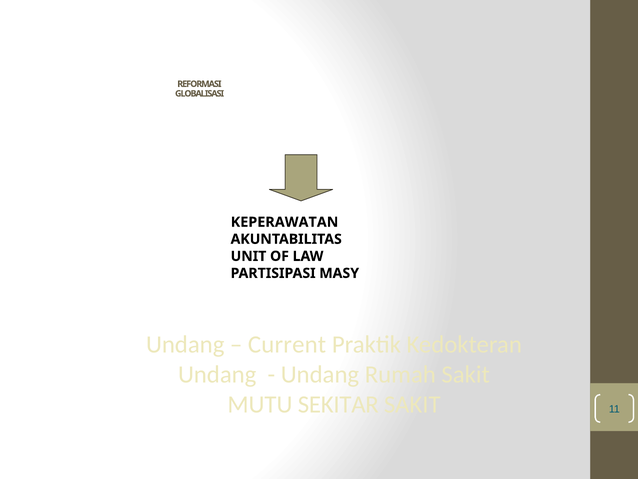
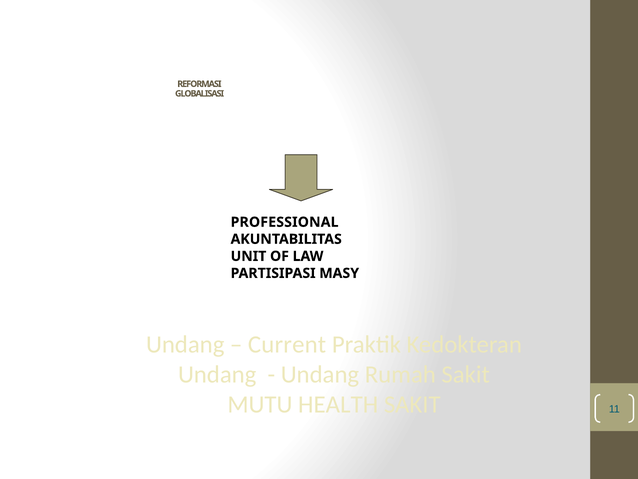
KEPERAWATAN: KEPERAWATAN -> PROFESSIONAL (285, 222)
SEKITAR: SEKITAR -> HEALTH (338, 404)
